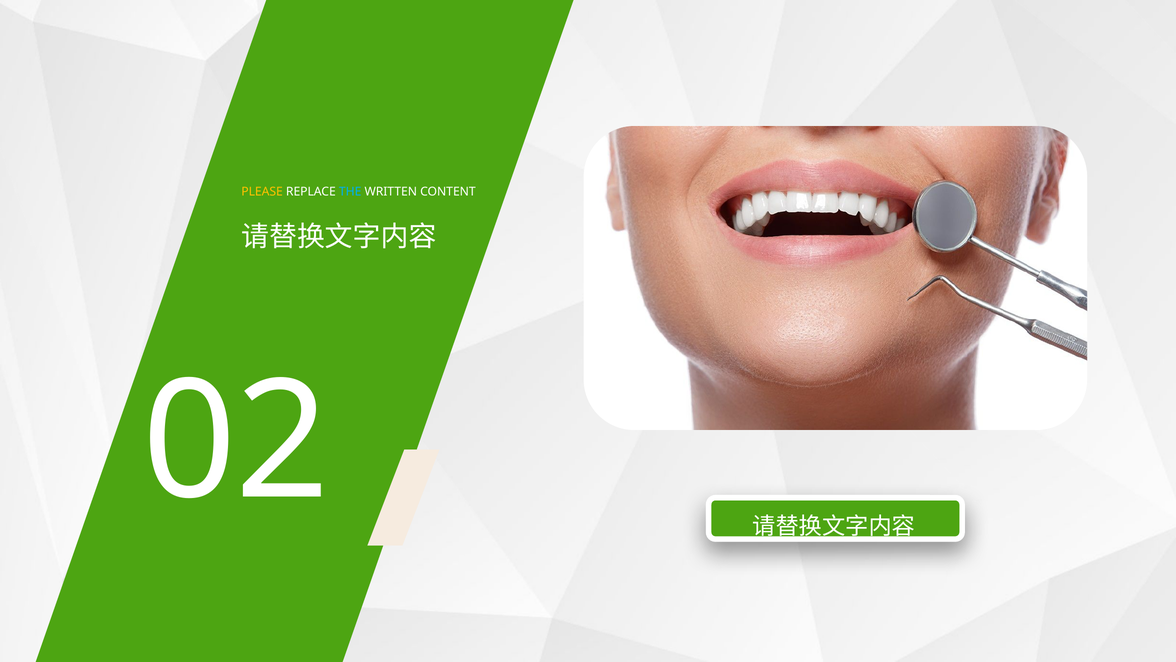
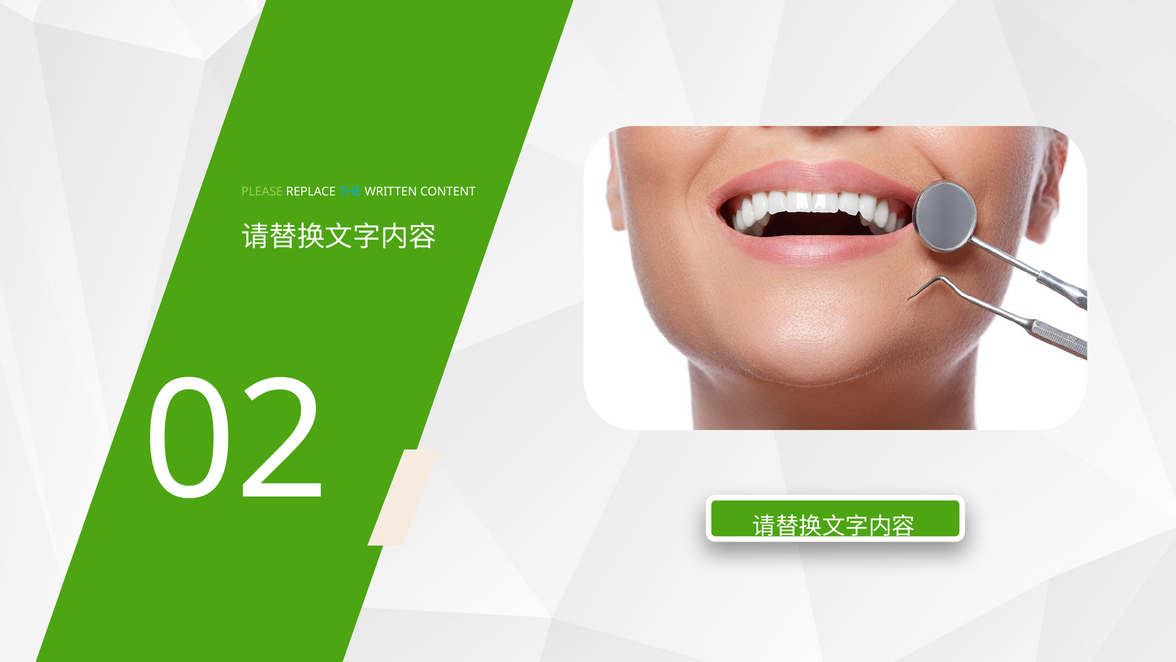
PLEASE colour: yellow -> light green (262, 192)
